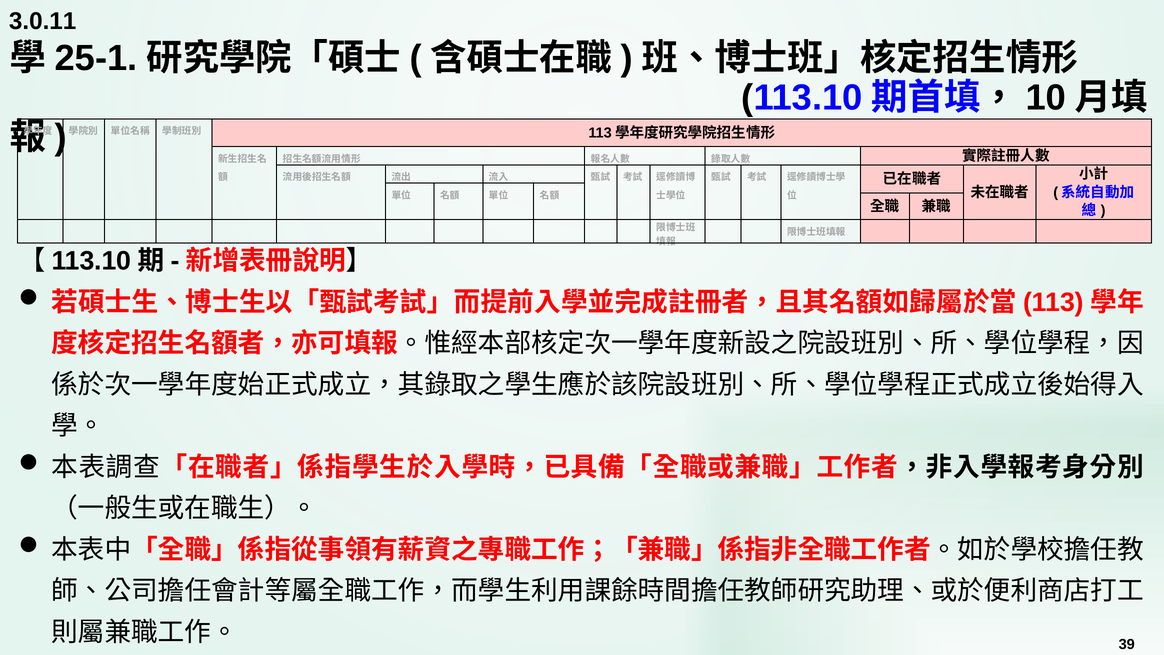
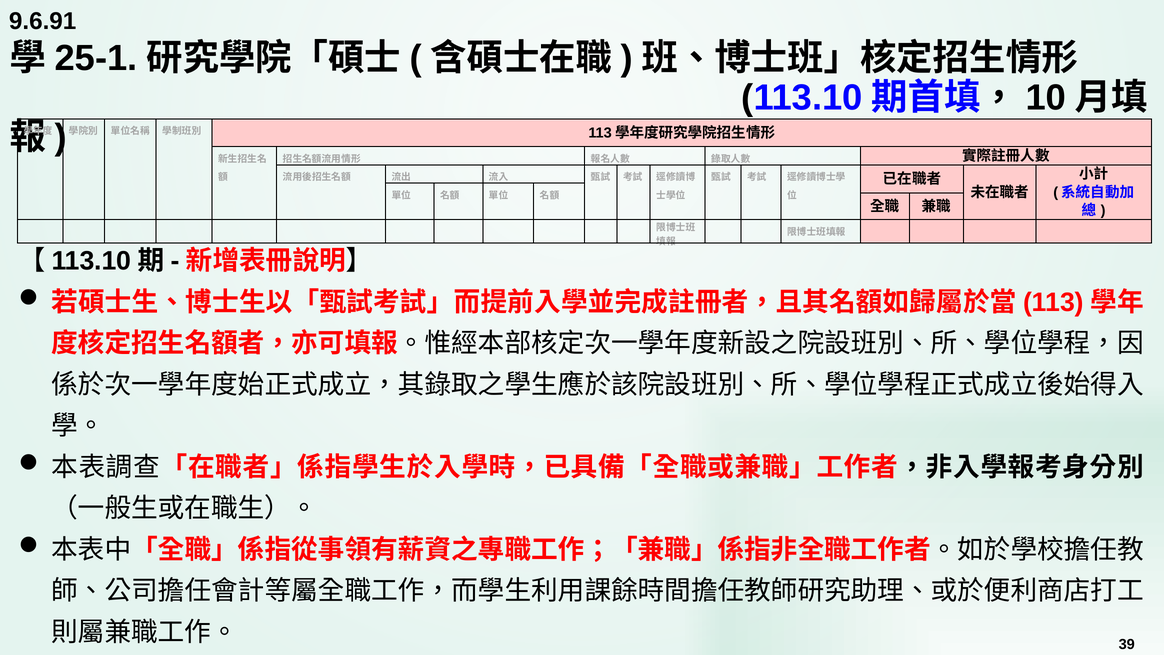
3.0.11: 3.0.11 -> 9.6.91 (43, 21)
